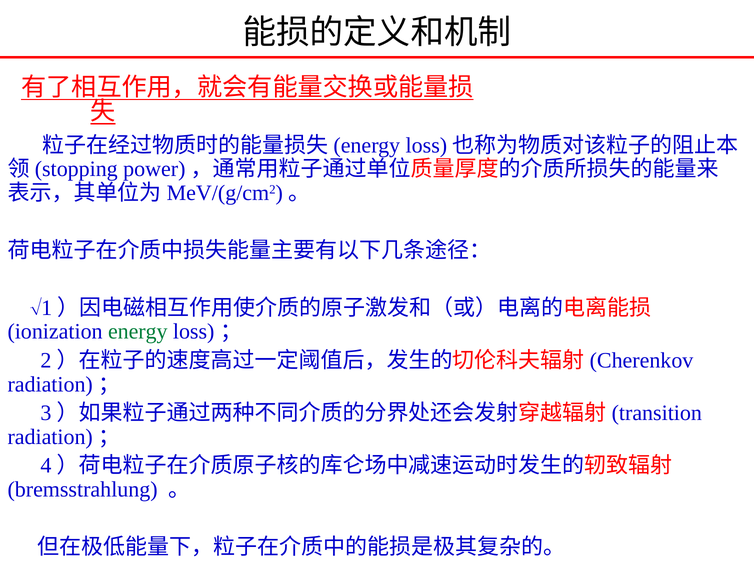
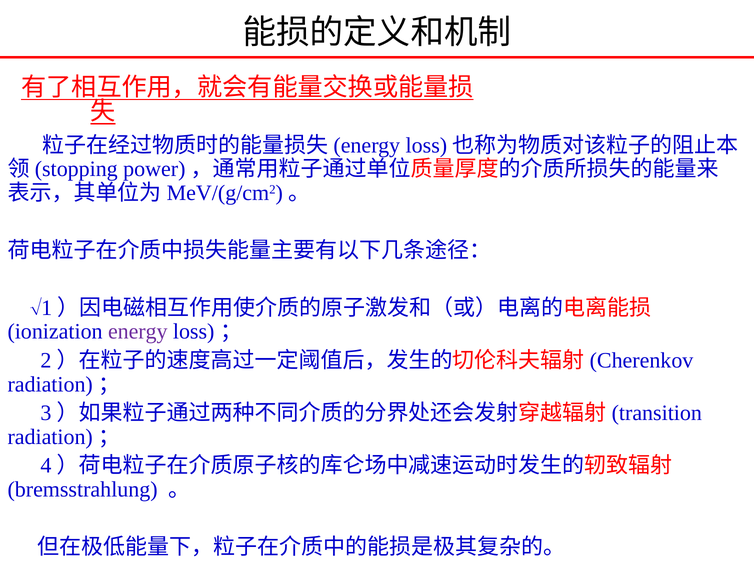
energy colour: green -> purple (138, 331)
